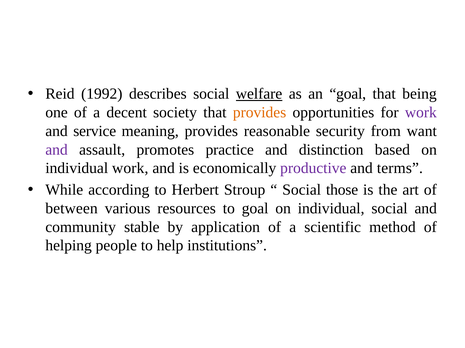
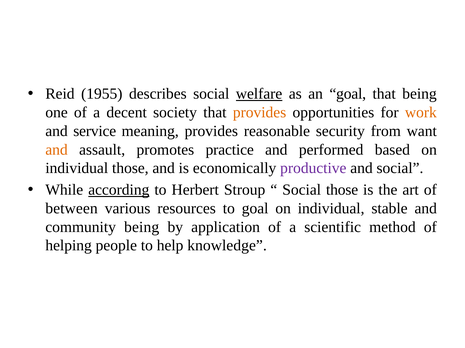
1992: 1992 -> 1955 (102, 94)
work colour: purple -> orange (421, 113)
and colour: purple -> orange (57, 150)
distinction: distinction -> performed (331, 150)
individual work: work -> those (130, 168)
and terms: terms -> social (400, 168)
according underline: none -> present (119, 190)
individual social: social -> stable (390, 209)
community stable: stable -> being (142, 227)
institutions: institutions -> knowledge (227, 246)
